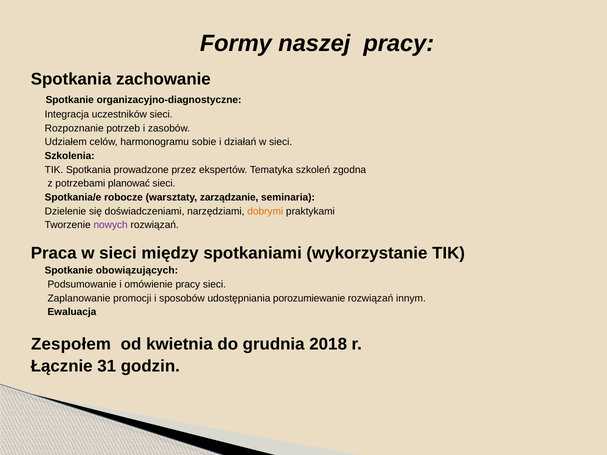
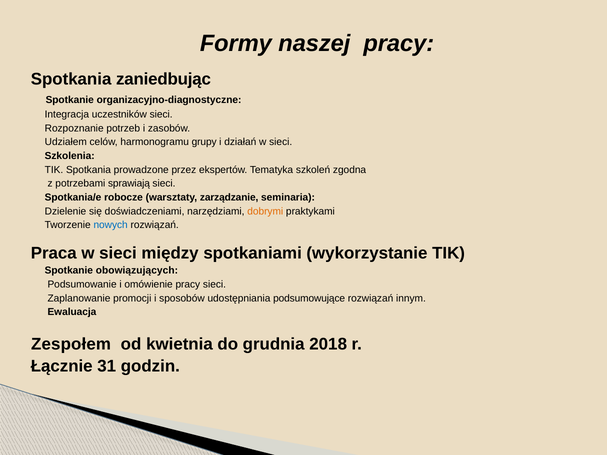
zachowanie: zachowanie -> zaniedbując (163, 79)
sobie: sobie -> grupy (204, 142)
planować: planować -> sprawiają (129, 184)
nowych colour: purple -> blue (111, 225)
porozumiewanie: porozumiewanie -> podsumowujące (309, 298)
